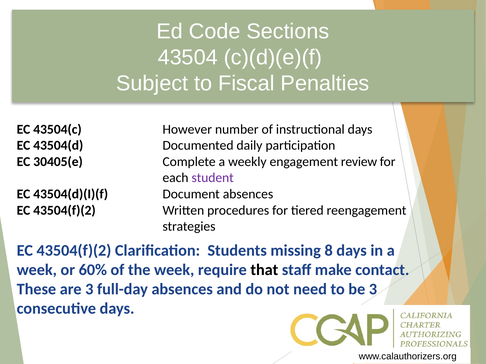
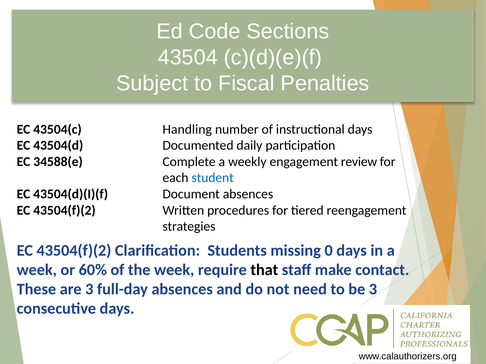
However: However -> Handling (187, 129)
30405(e: 30405(e -> 34588(e (58, 162)
student colour: purple -> blue (213, 178)
8: 8 -> 0 (329, 251)
